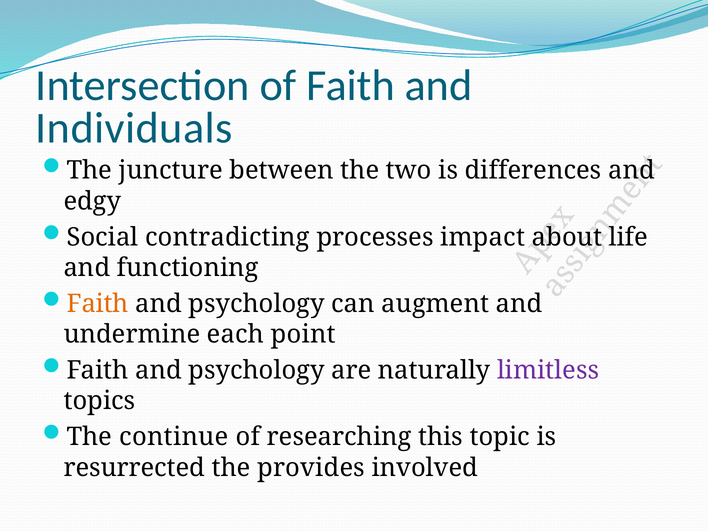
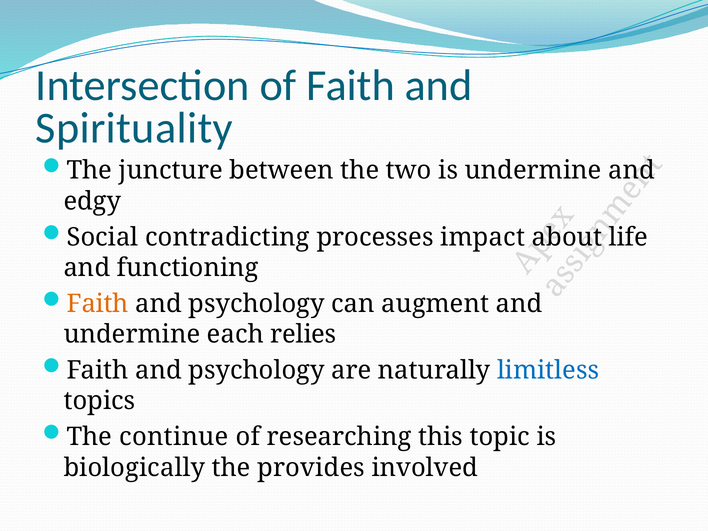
Individuals: Individuals -> Spirituality (134, 128)
is differences: differences -> undermine (533, 171)
point: point -> relies (303, 334)
limitless colour: purple -> blue (548, 370)
resurrected: resurrected -> biologically (134, 468)
